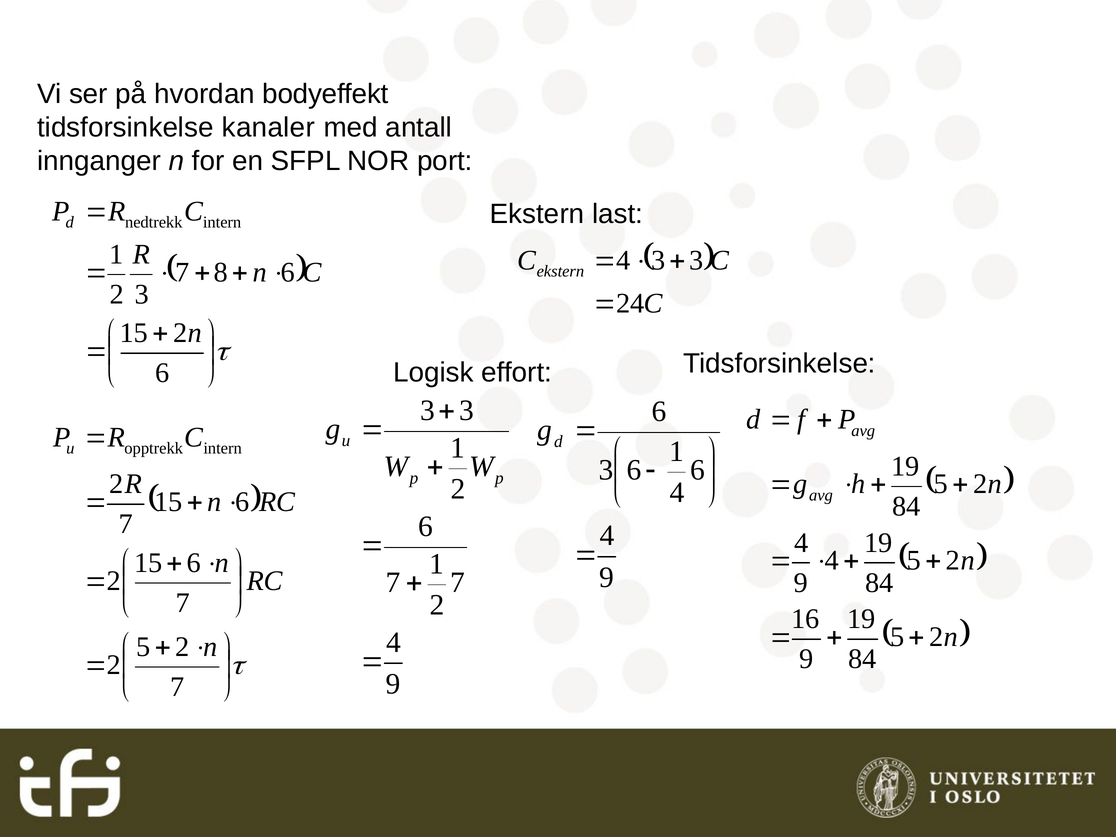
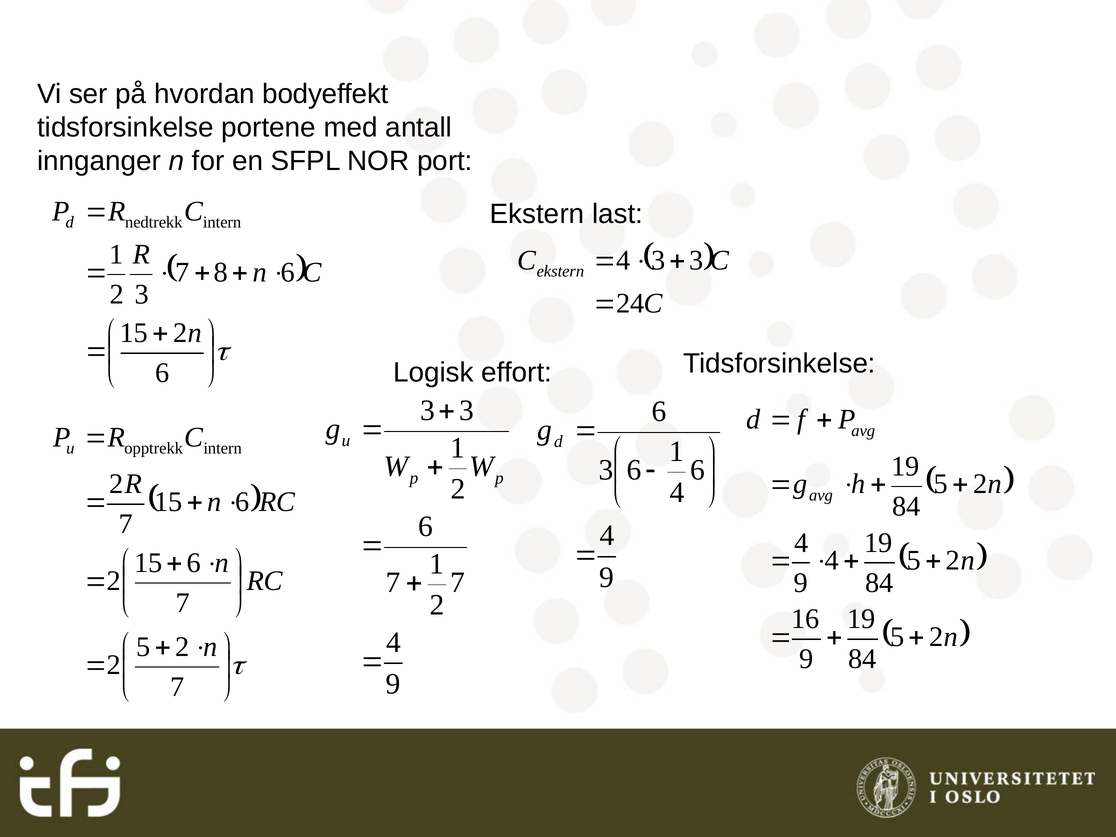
kanaler: kanaler -> portene (269, 127)
